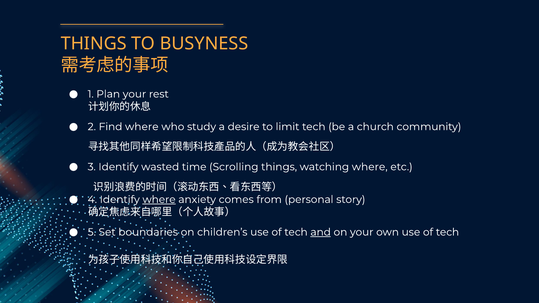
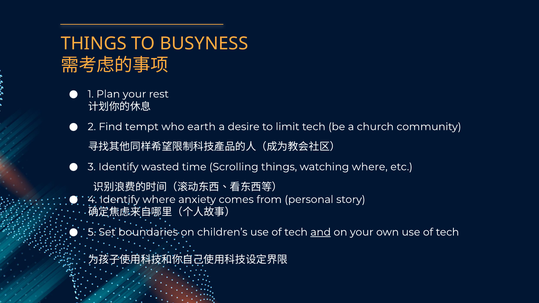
Find where: where -> tempt (142, 127)
study: study -> earth (201, 127)
where underline: present -> none (159, 200)
